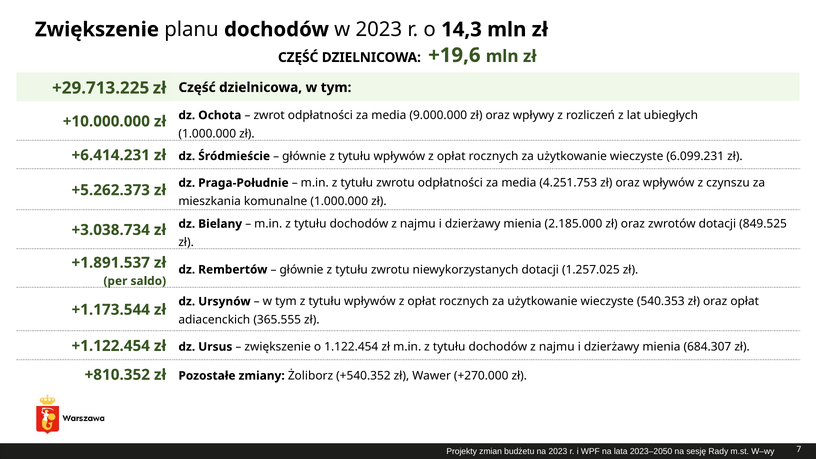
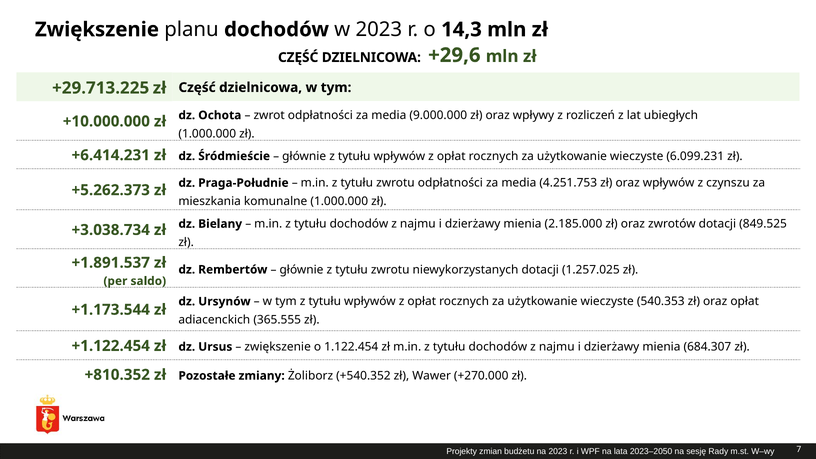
+19,6: +19,6 -> +29,6 (454, 55)
